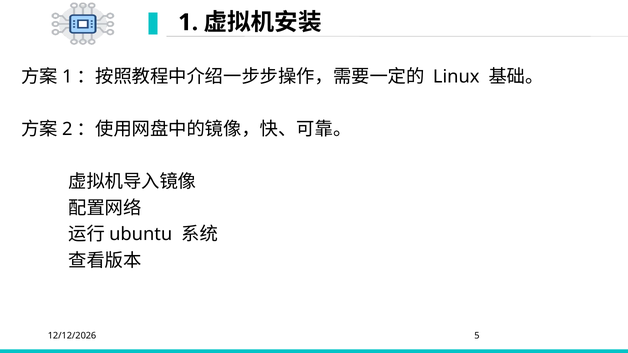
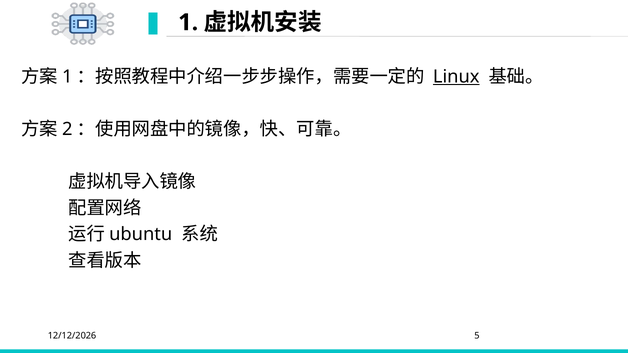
Linux underline: none -> present (456, 77)
